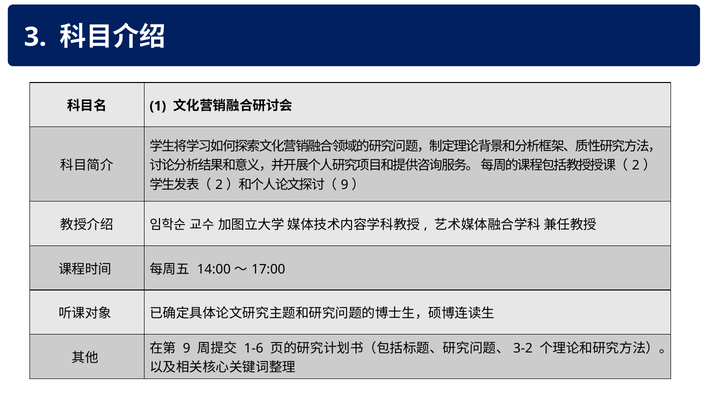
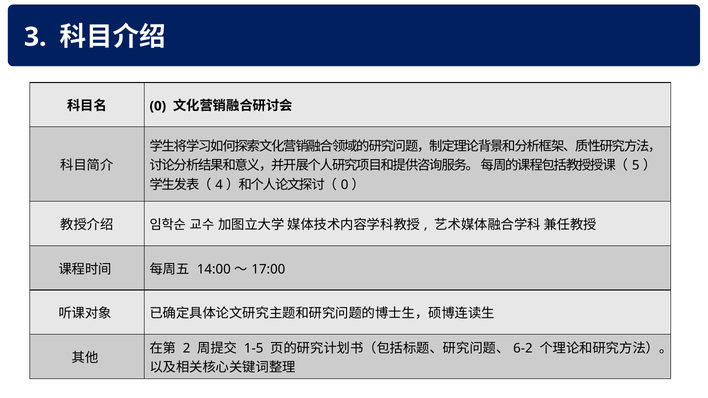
1: 1 -> 0 (158, 106)
2: 2 -> 5 (636, 166)
2: 2 -> 4 (219, 185)
9: 9 -> 0 (345, 185)
9: 9 -> 2 (187, 348)
1-6: 1-6 -> 1-5 (254, 348)
3-2: 3-2 -> 6-2 (523, 348)
